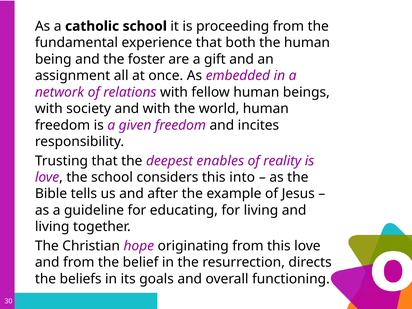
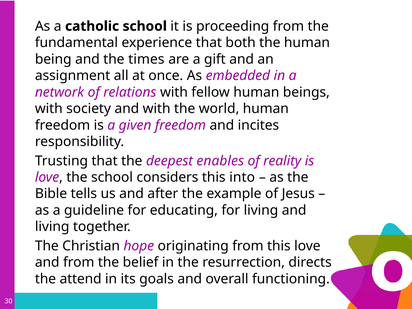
foster: foster -> times (146, 59)
beliefs: beliefs -> attend (81, 279)
